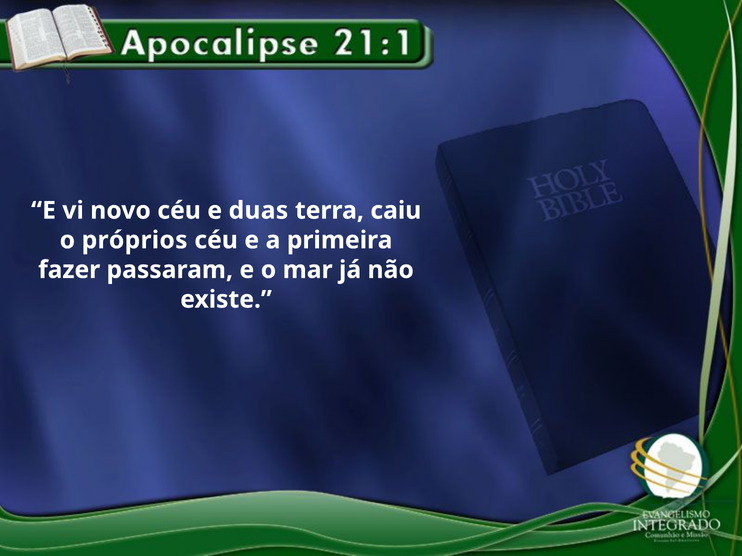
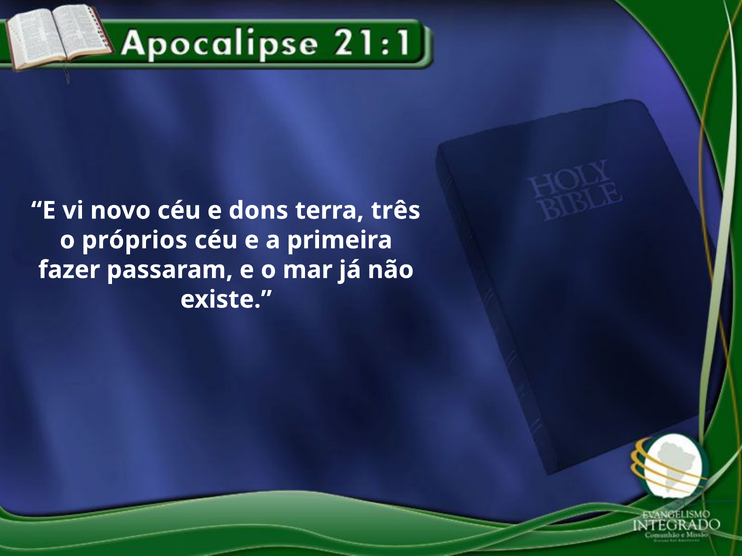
duas: duas -> dons (258, 211)
caiu: caiu -> três (396, 211)
